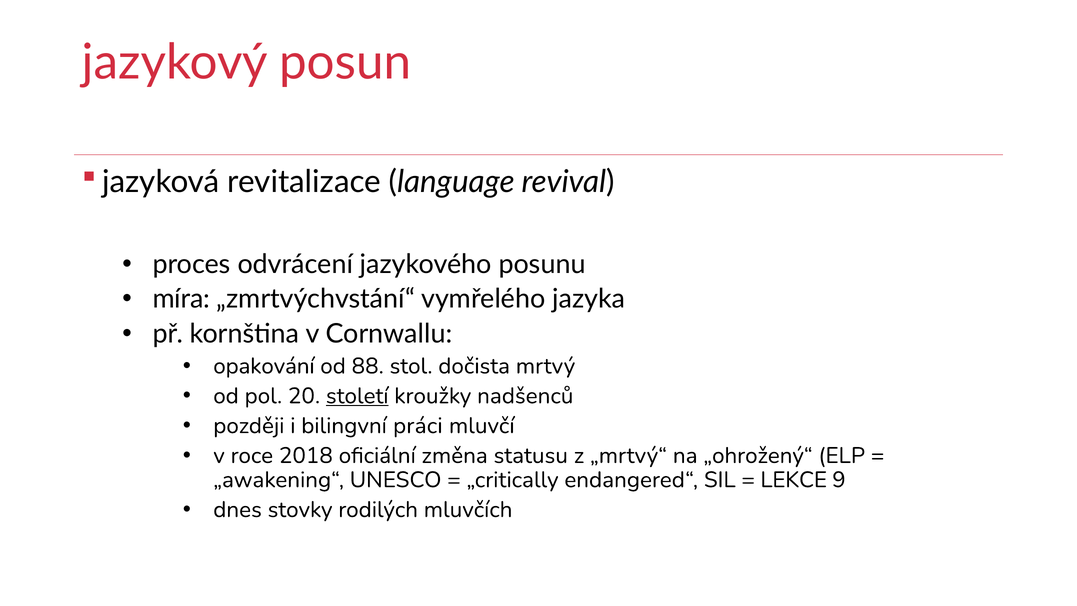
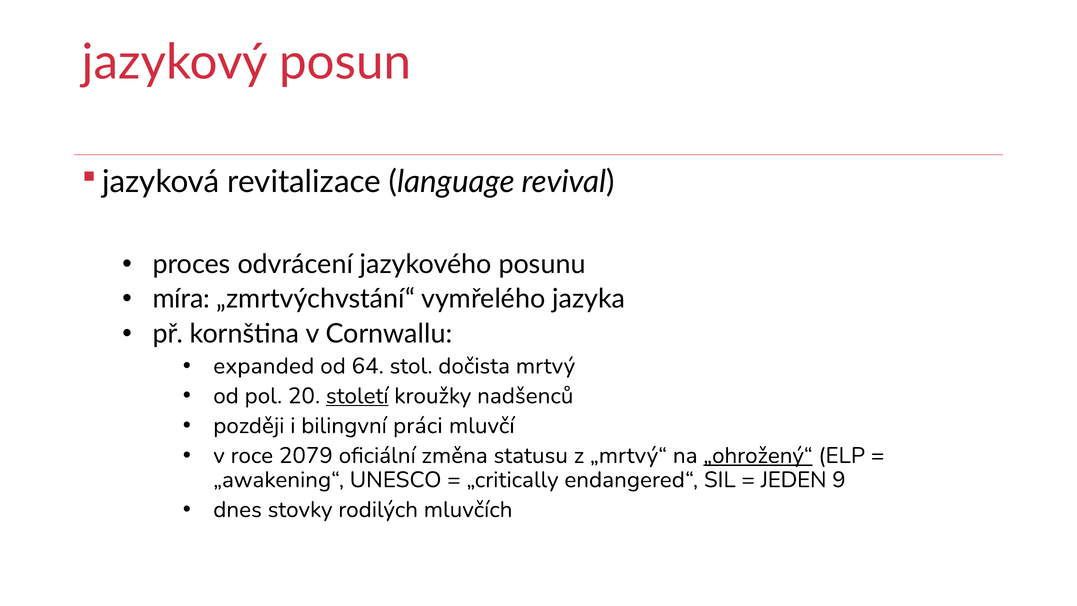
opakování: opakování -> expanded (264, 366)
88: 88 -> 64 (368, 366)
2018: 2018 -> 2079 (306, 455)
„ohrožený“ underline: none -> present (758, 455)
LEKCE: LEKCE -> JEDEN (794, 480)
